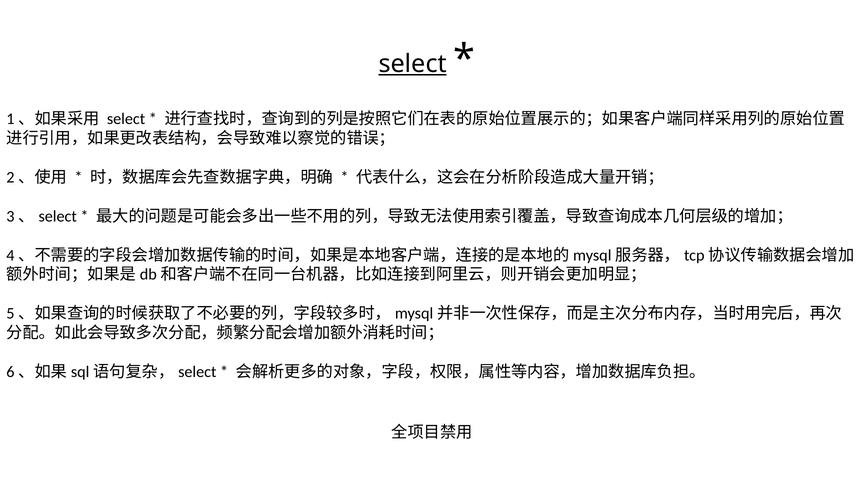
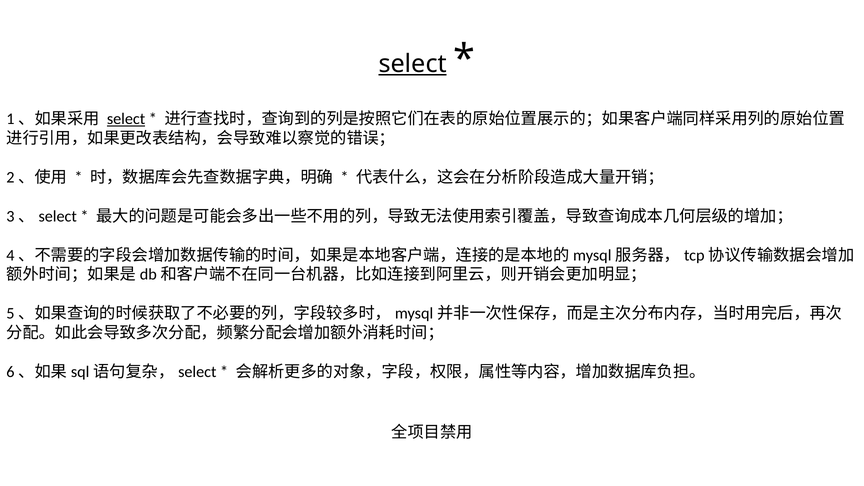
select underline: none -> present (126, 119)
